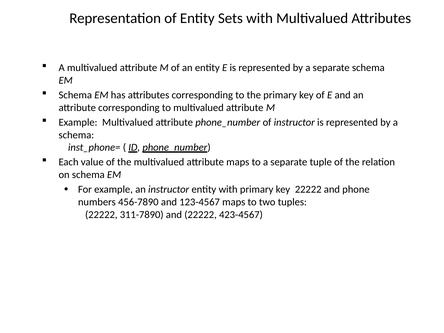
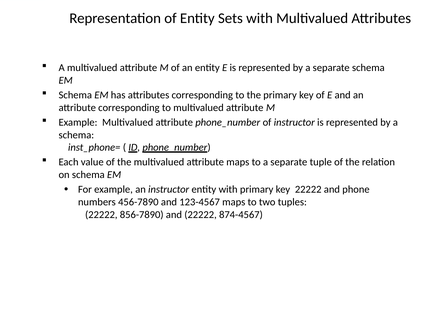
311-7890: 311-7890 -> 856-7890 (142, 215)
423-4567: 423-4567 -> 874-4567 (241, 215)
